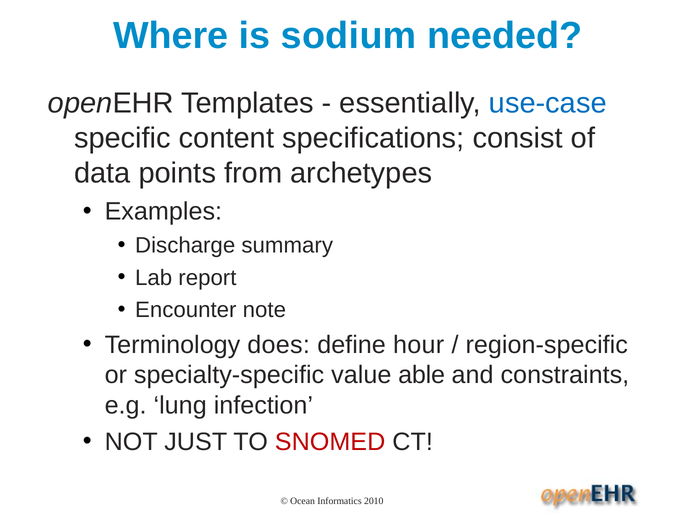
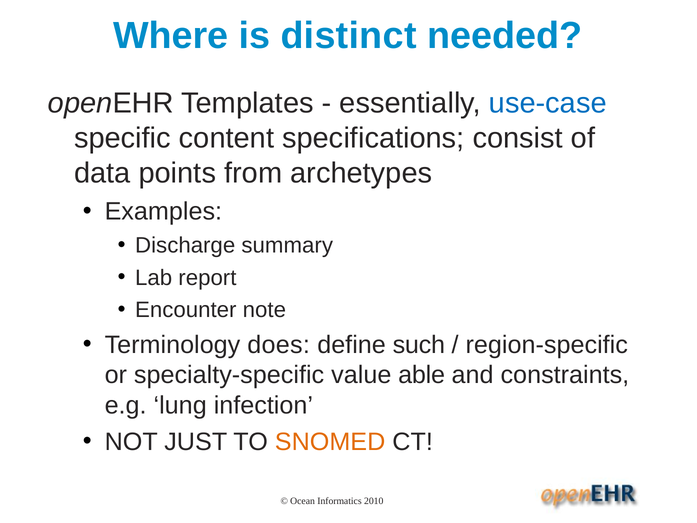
sodium: sodium -> distinct (349, 36)
hour: hour -> such (419, 345)
SNOMED colour: red -> orange (330, 442)
